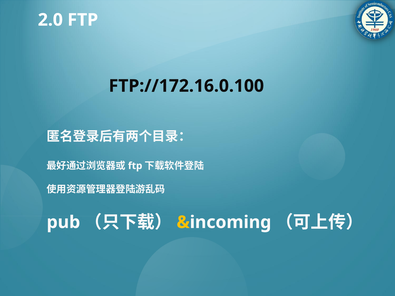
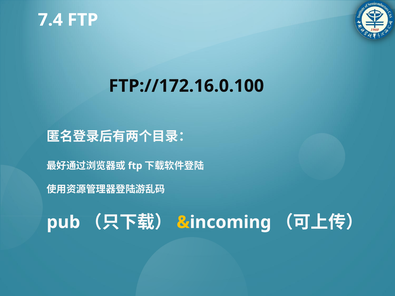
2.0: 2.0 -> 7.4 (50, 20)
